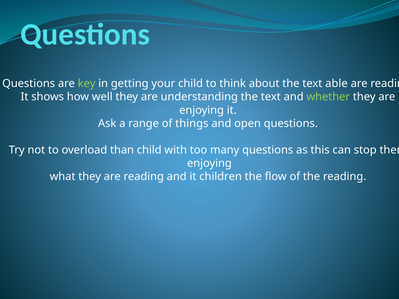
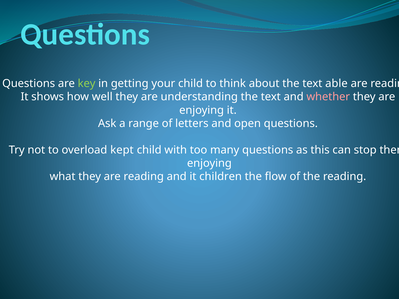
whether colour: light green -> pink (328, 97)
things: things -> letters (192, 124)
than: than -> kept (122, 150)
